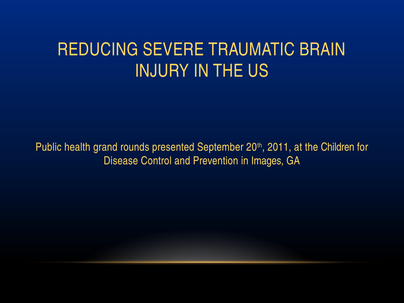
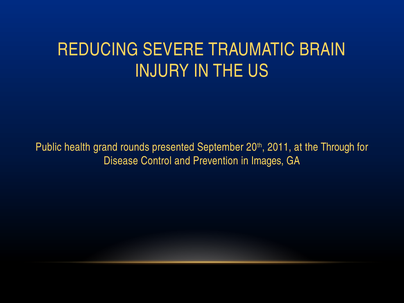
Children: Children -> Through (338, 147)
